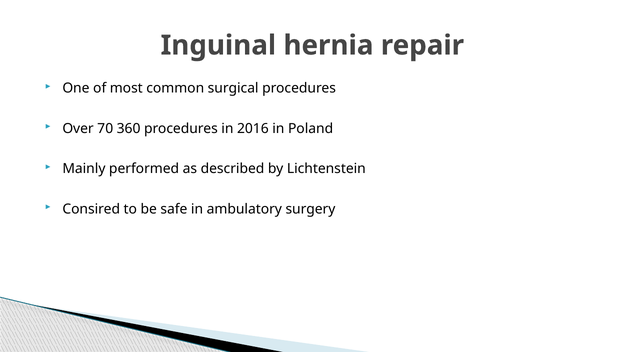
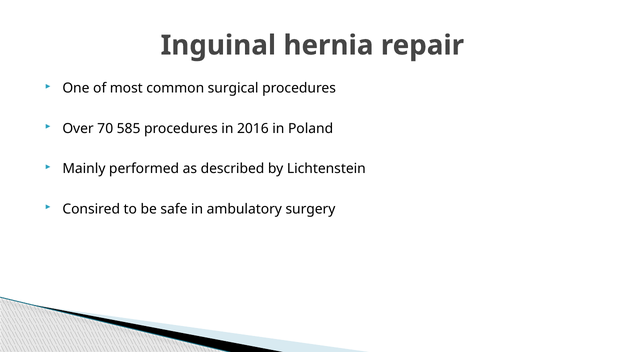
360: 360 -> 585 (129, 128)
